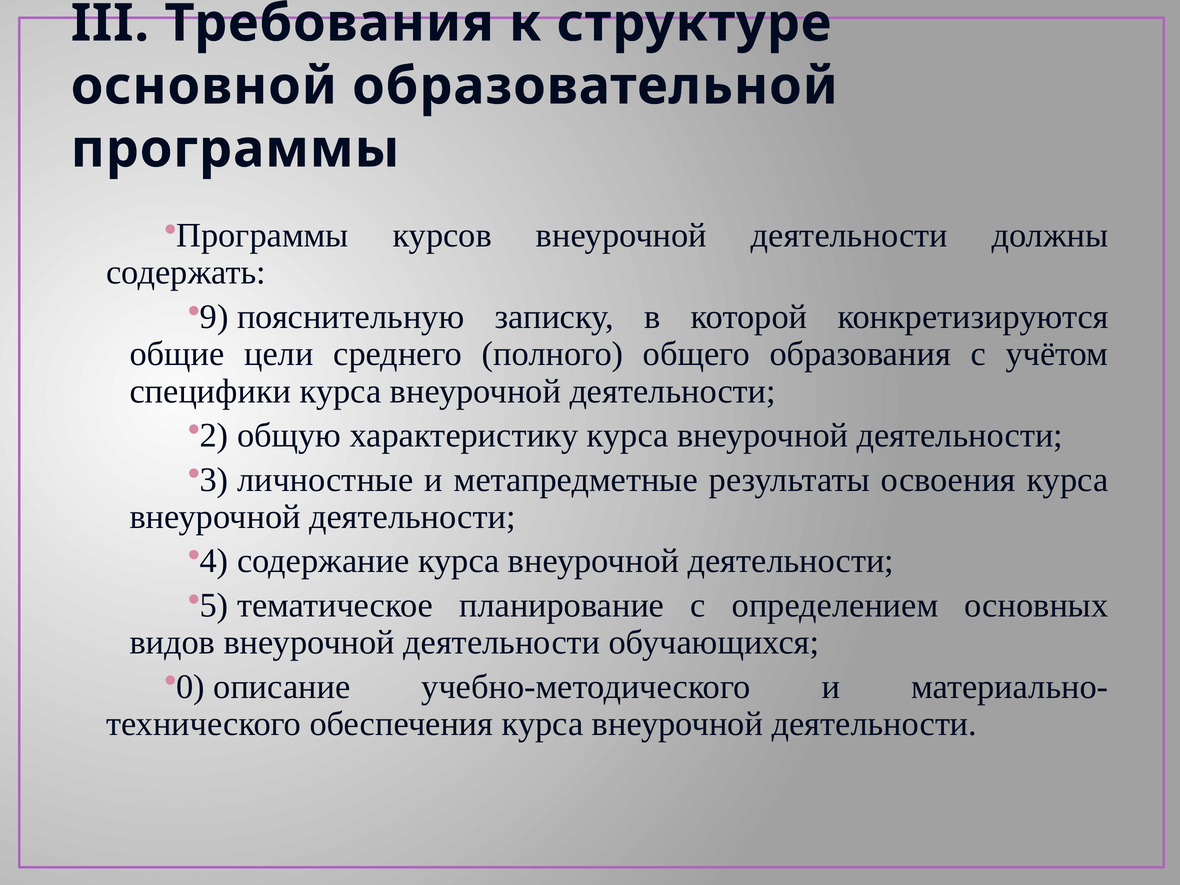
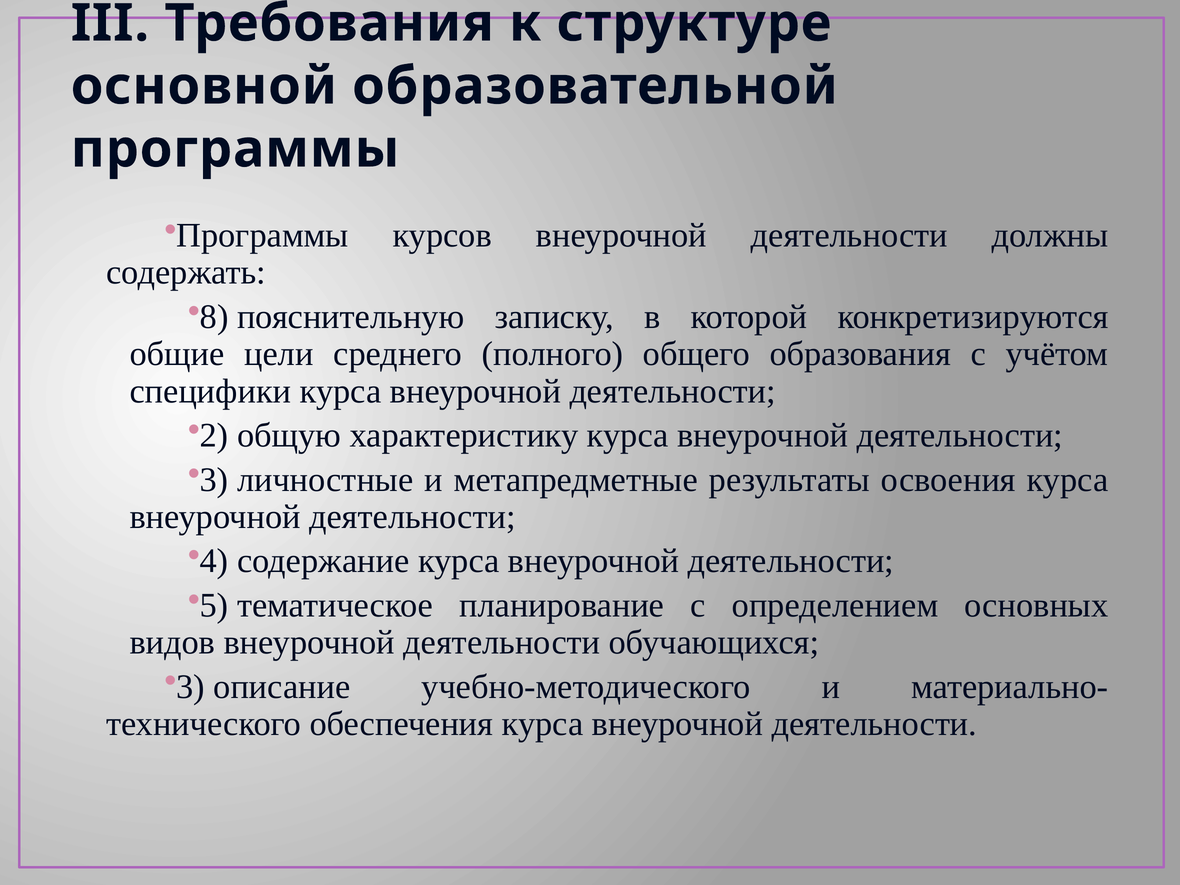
9: 9 -> 8 (214, 317)
0: 0 -> 3 (191, 687)
